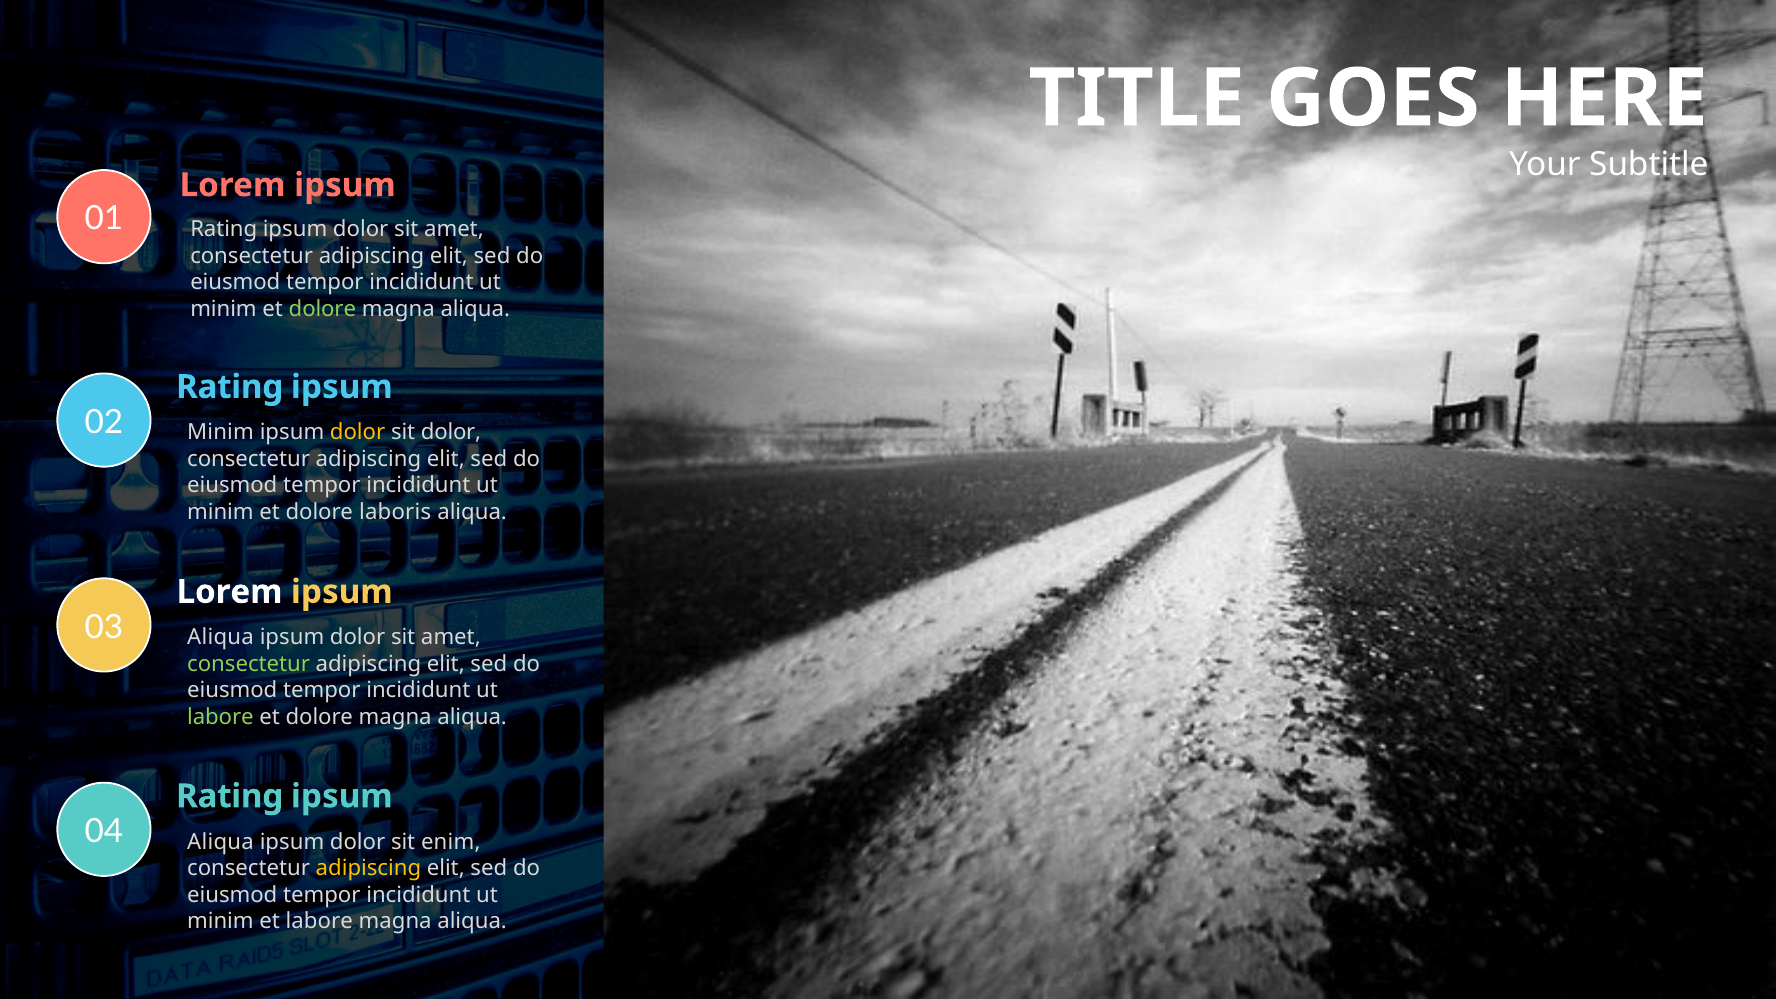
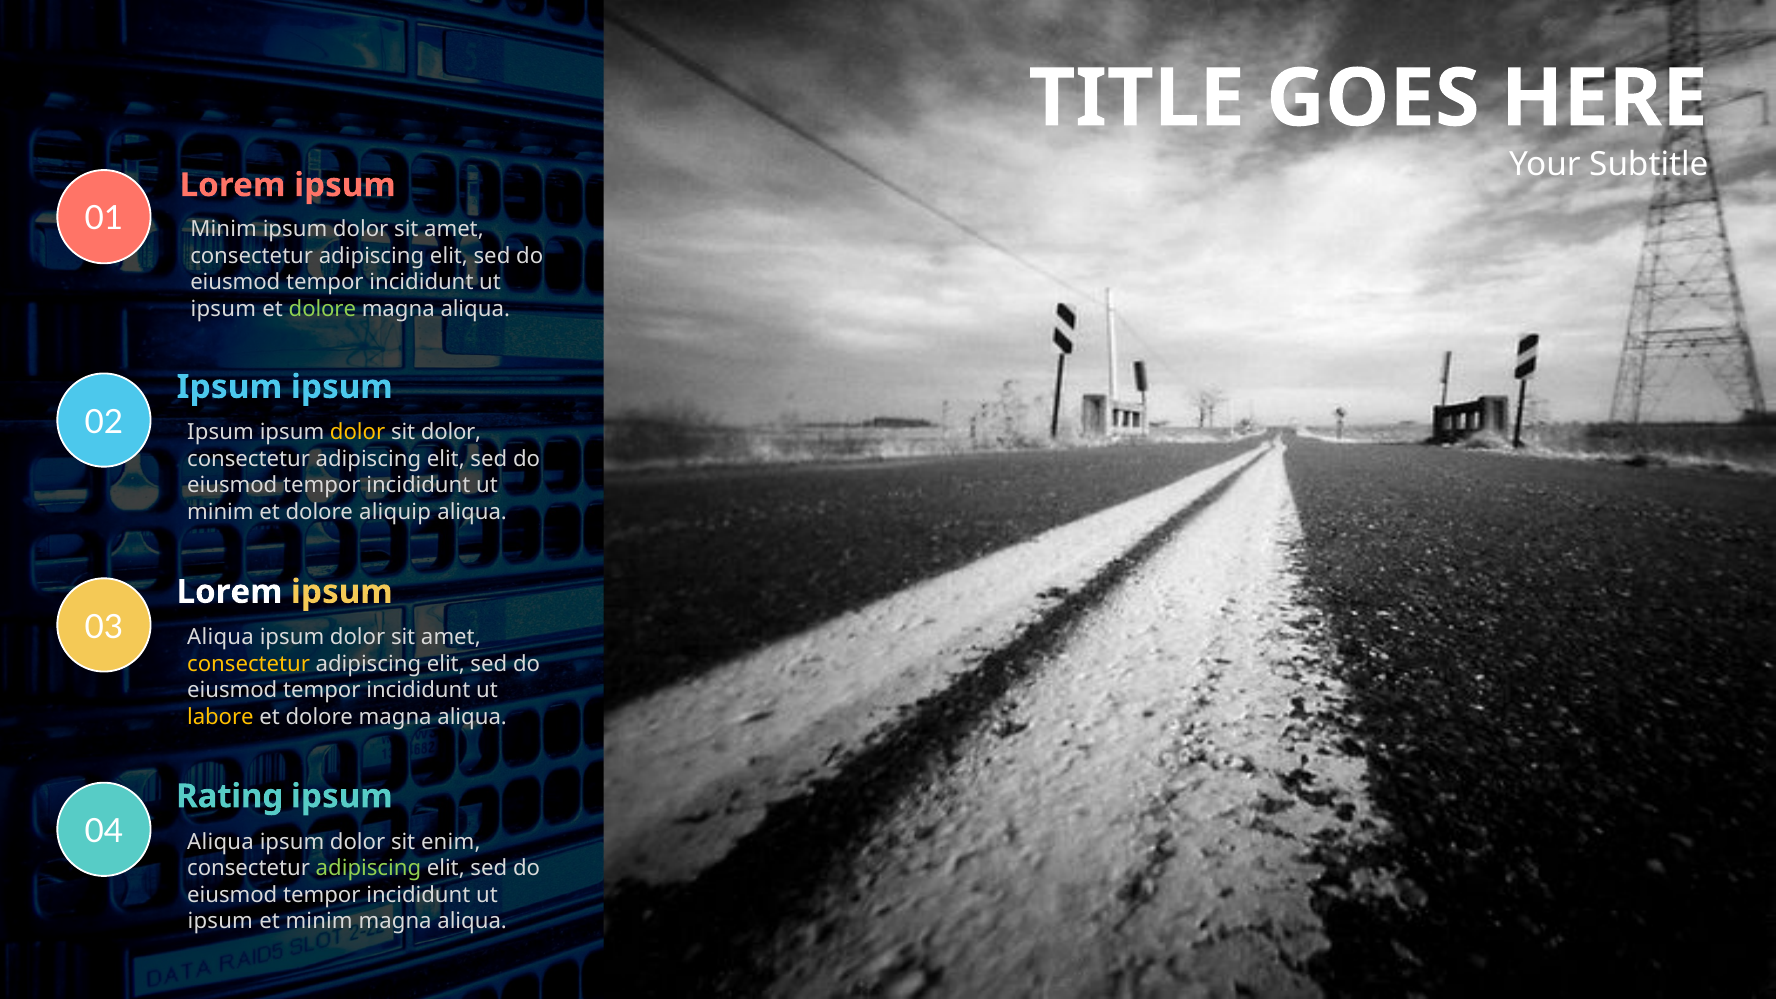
Rating: Rating -> Minim (224, 229)
minim: minim -> ipsum (223, 309)
Rating: Rating -> Ipsum (229, 387)
Minim: Minim -> Ipsum (221, 432)
laboris: laboris -> aliquip (395, 512)
consectetur colour: light green -> yellow (249, 664)
labore colour: light green -> yellow (220, 717)
adipiscing colour: yellow -> light green (368, 868)
minim: minim -> ipsum (220, 922)
et labore: labore -> minim (319, 922)
